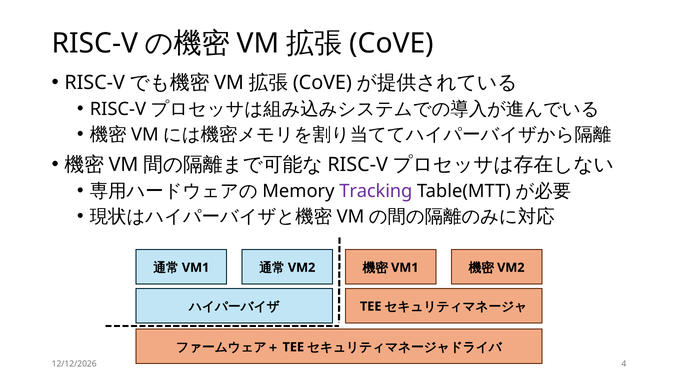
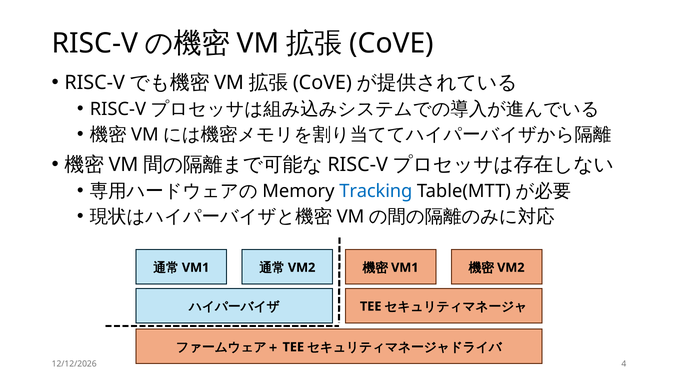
Tracking colour: purple -> blue (376, 191)
